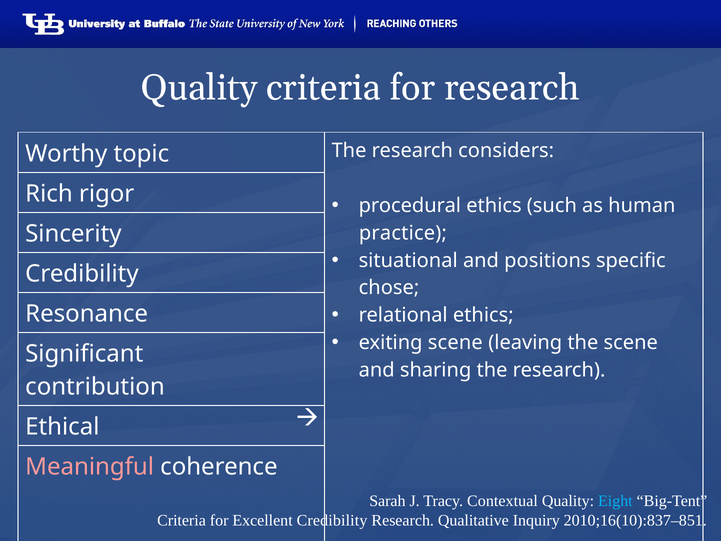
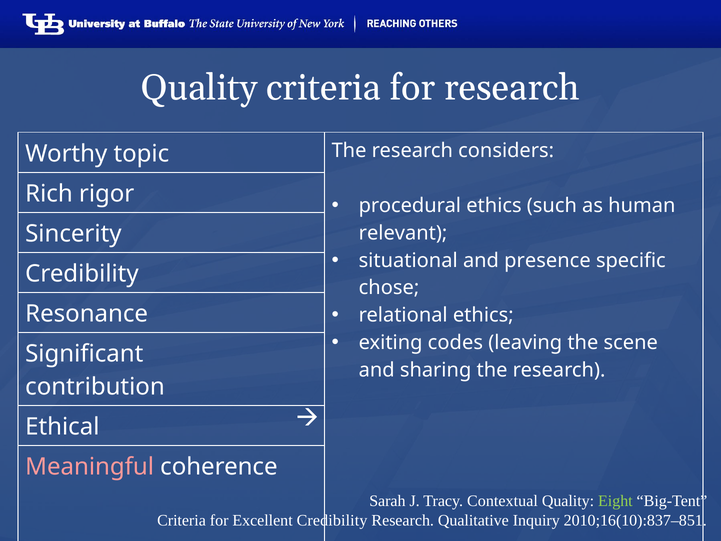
practice: practice -> relevant (403, 233)
positions: positions -> presence (547, 260)
exiting scene: scene -> codes (455, 342)
Eight colour: light blue -> light green (615, 501)
